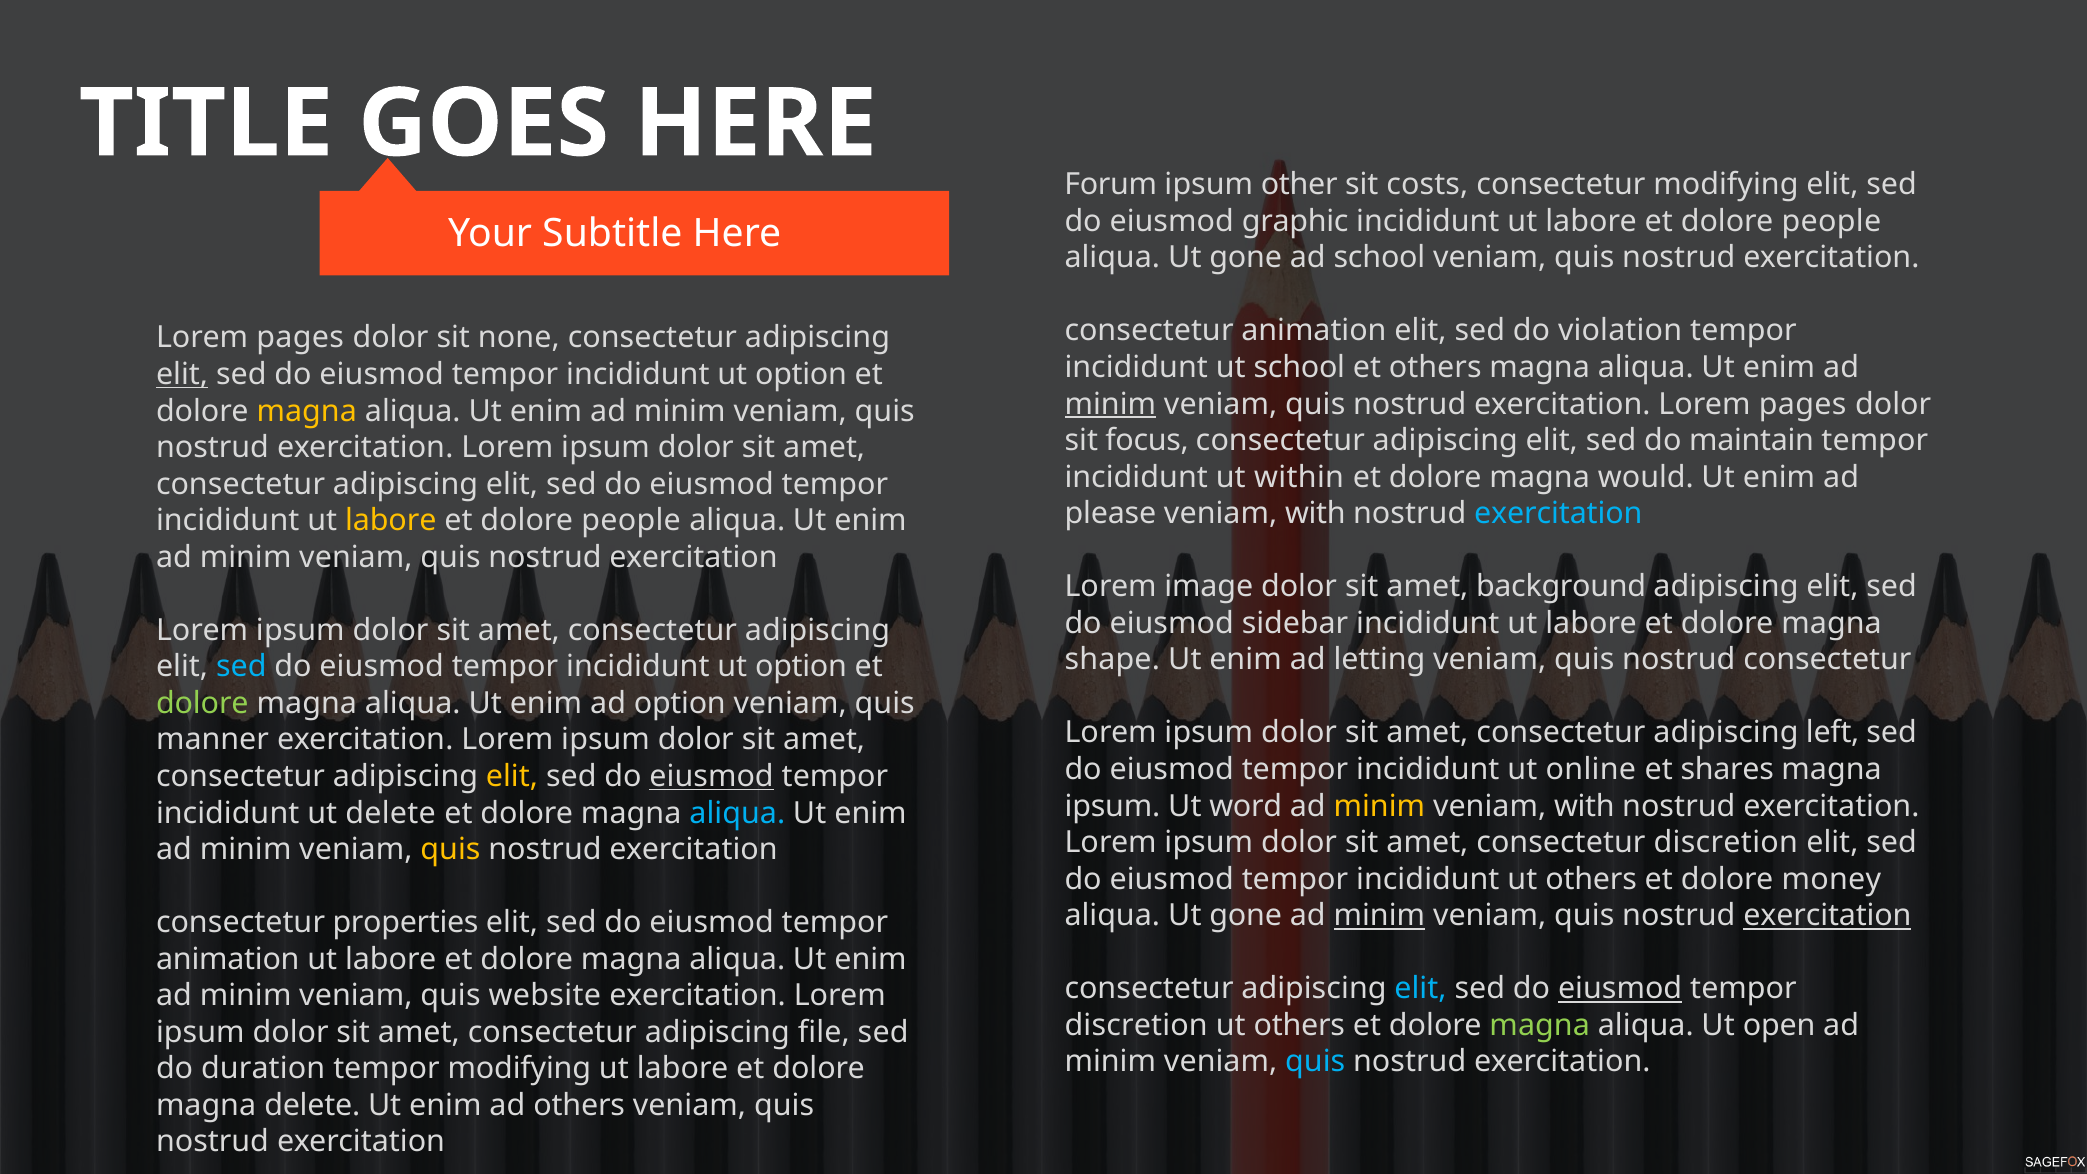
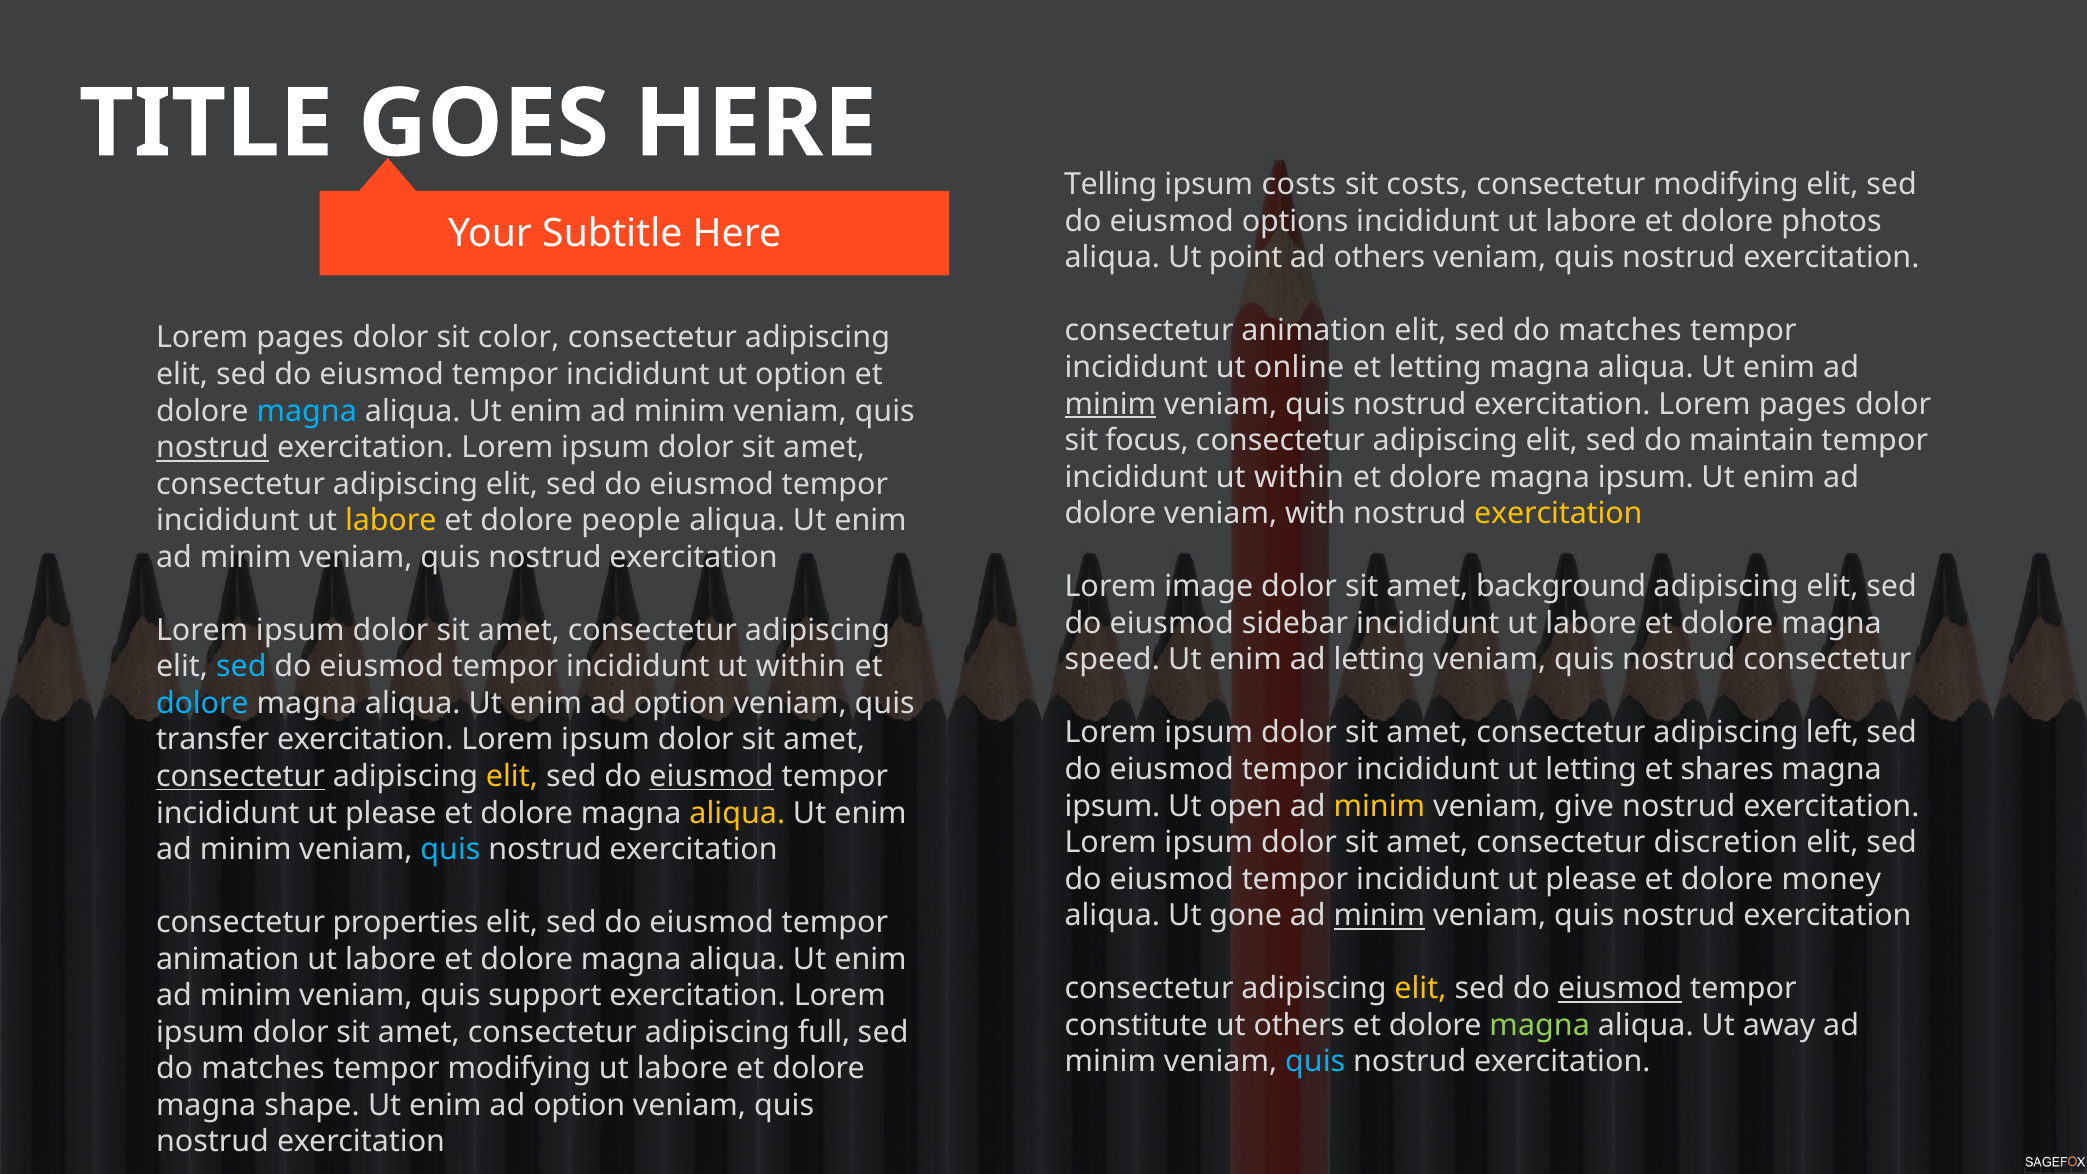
Forum: Forum -> Telling (1111, 185)
ipsum other: other -> costs (1299, 185)
graphic: graphic -> options (1295, 221)
people: people -> photos (1832, 221)
gone: gone -> point (1246, 258)
ad school: school -> others (1379, 258)
elit sed do violation: violation -> matches (1620, 331)
none: none -> color (519, 338)
ut school: school -> online (1299, 367)
et others: others -> letting (1435, 367)
elit underline: present -> none (182, 374)
magna colour: yellow -> light blue (307, 411)
nostrud underline: none -> present (213, 448)
dolore magna would: would -> ipsum (1646, 477)
please: please -> dolore (1111, 514)
exercitation colour: light blue -> yellow (1558, 514)
shape: shape -> speed (1112, 660)
option: option -> within (801, 667)
dolore colour: light green -> light blue (202, 703)
manner: manner -> transfer (213, 740)
ut online: online -> letting (1591, 769)
consectetur underline: none -> present (241, 776)
word: word -> open (1246, 806)
with: with -> give (1584, 806)
delete: delete -> please (391, 813)
aliqua colour: light blue -> yellow (737, 813)
quis colour: yellow -> light blue (451, 849)
others: others -> please (1591, 879)
exercitation underline: present -> none (1827, 916)
elit colour: light blue -> yellow (1420, 989)
website: website -> support (545, 996)
discretion: discretion -> constitute (1136, 1025)
open: open -> away (1779, 1025)
file: file -> full (824, 1032)
duration: duration -> matches (263, 1069)
magna delete: delete -> shape (312, 1105)
others: others -> option (579, 1105)
